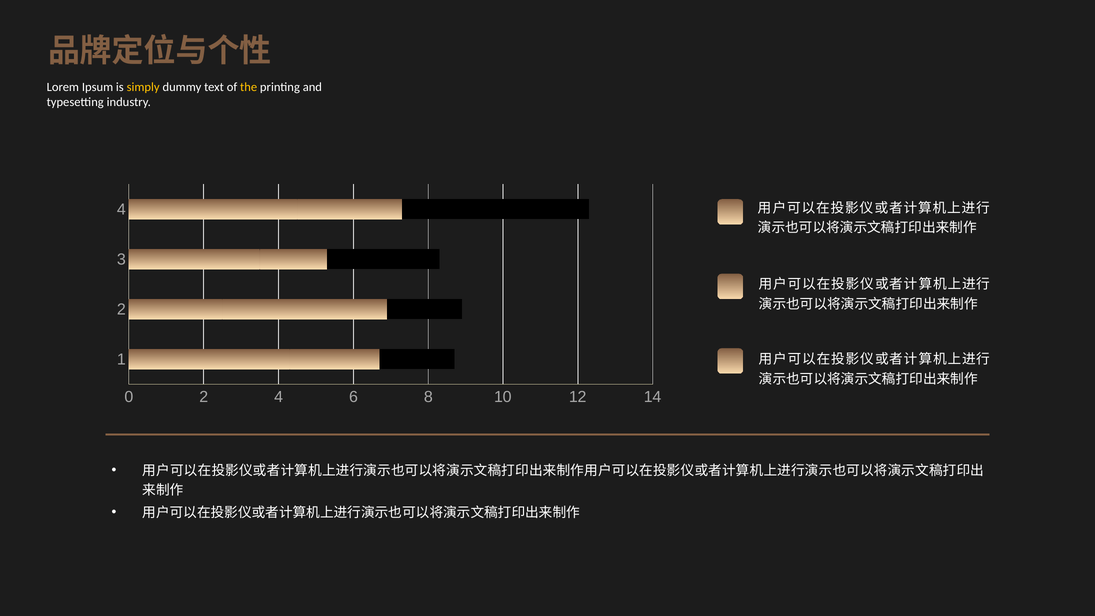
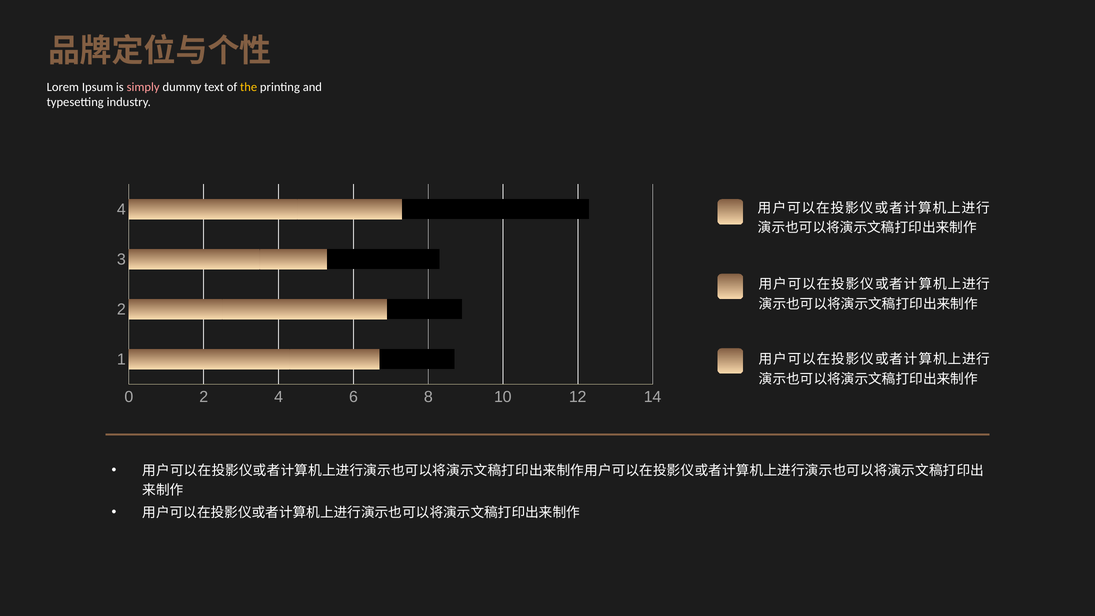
simply colour: yellow -> pink (143, 87)
